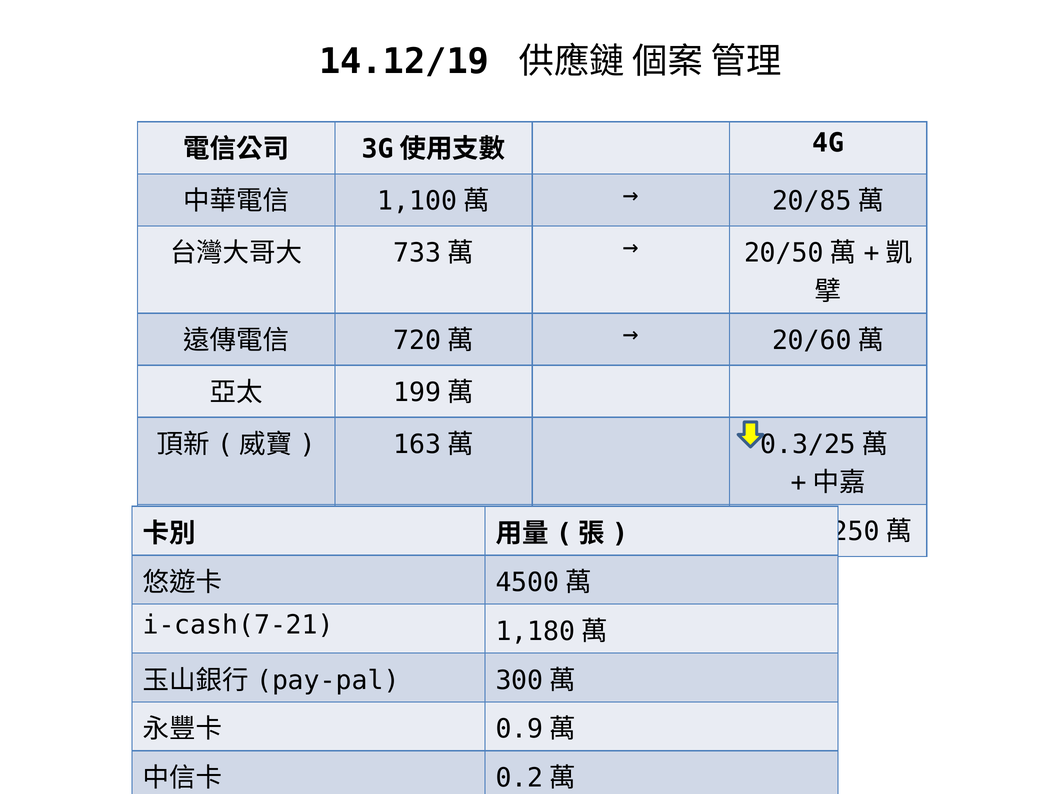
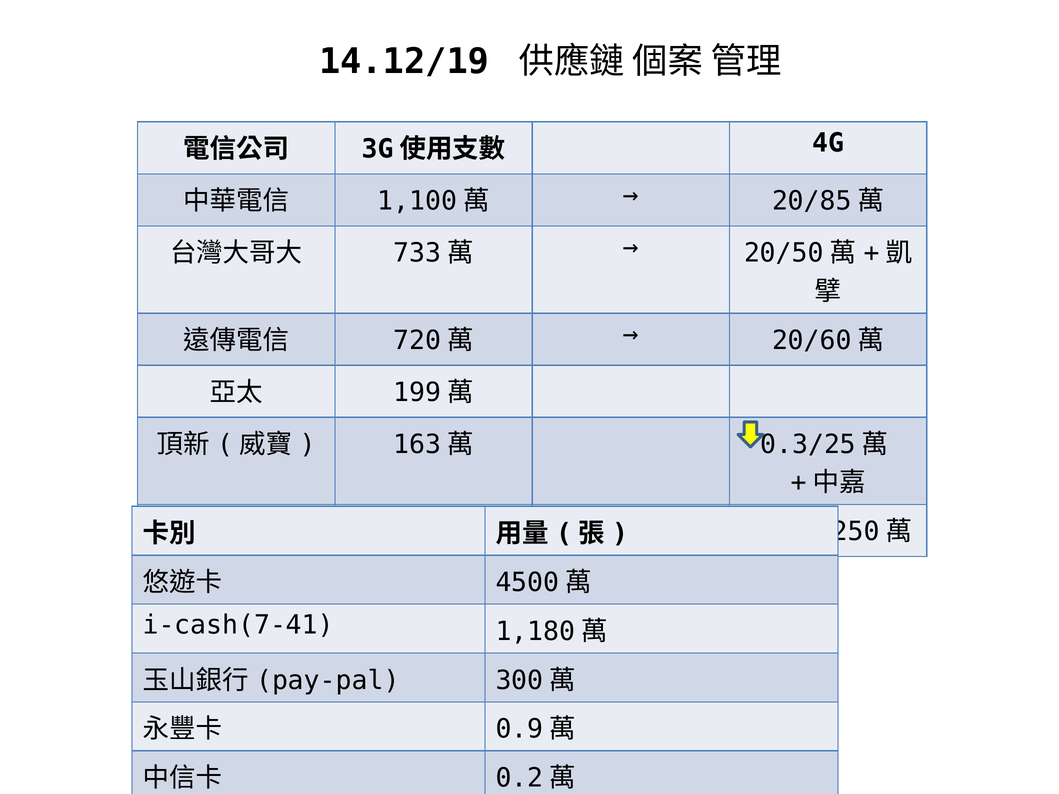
i-cash(7-21: i-cash(7-21 -> i-cash(7-41 (238, 625)
